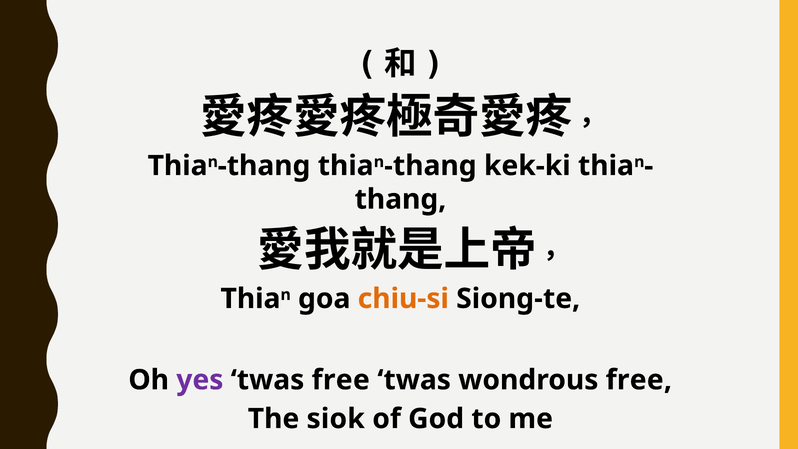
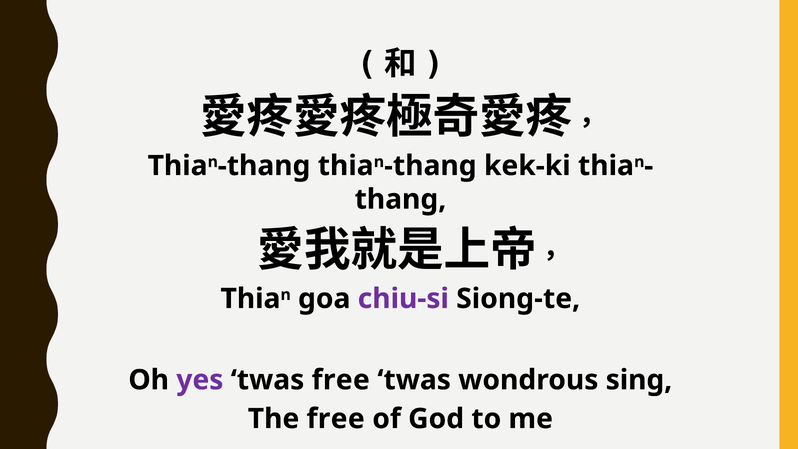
chiu-si colour: orange -> purple (403, 299)
wondrous free: free -> sing (639, 380)
The siok: siok -> free (336, 419)
